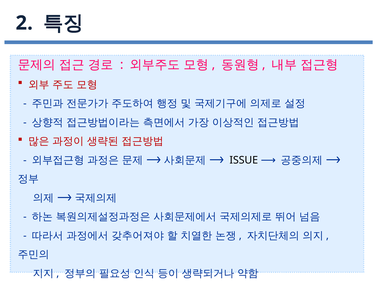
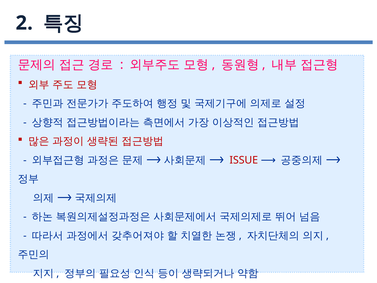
ISSUE colour: black -> red (244, 160)
